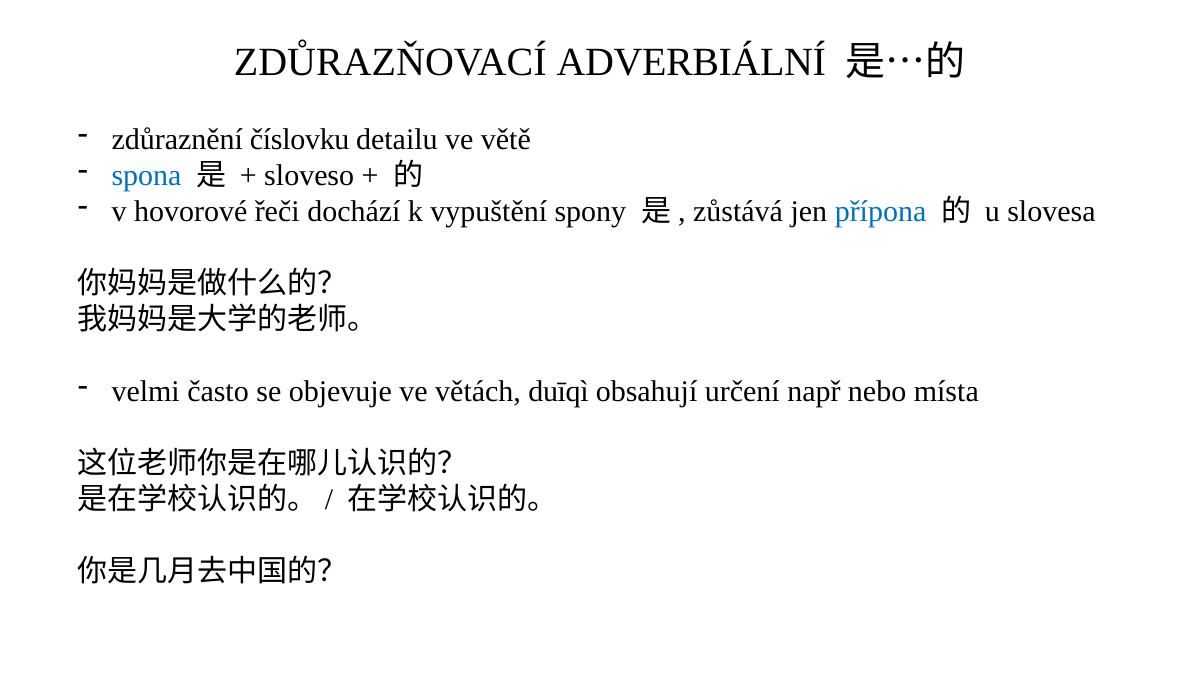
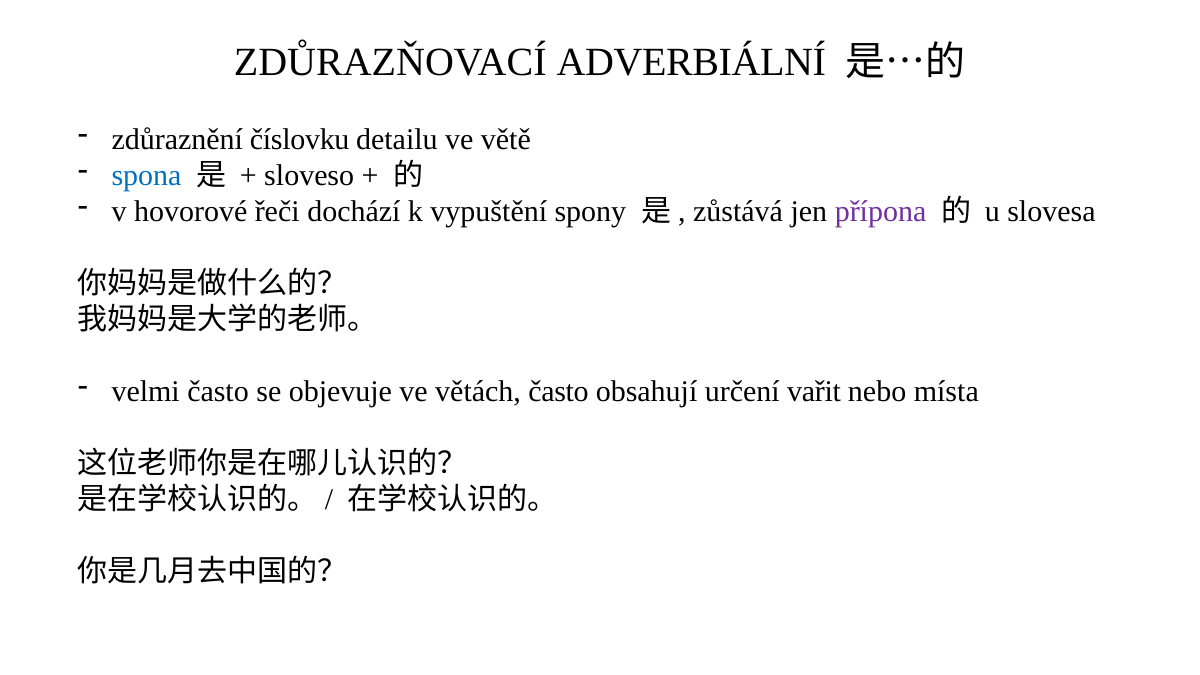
přípona colour: blue -> purple (881, 211)
větách duīqì: duīqì -> často (559, 391)
např: např -> vařit (814, 391)
